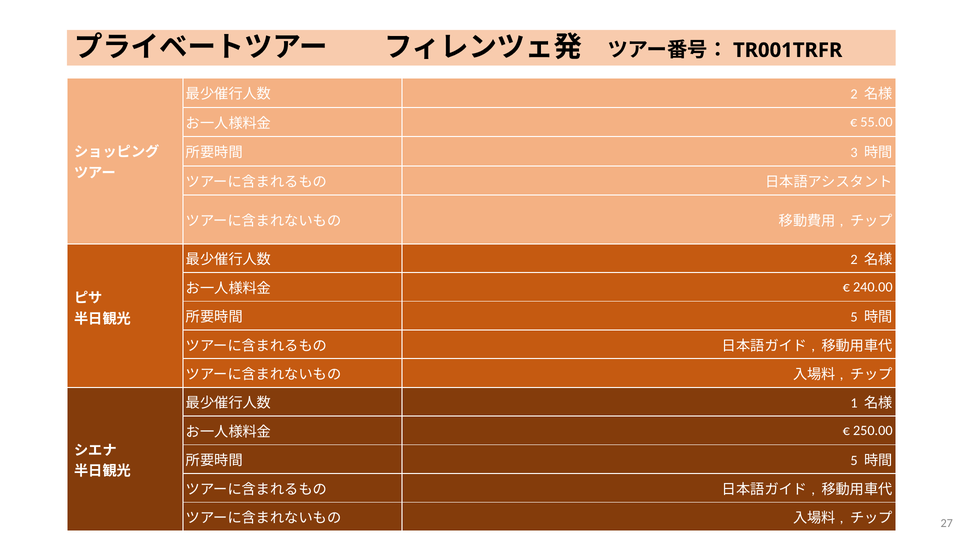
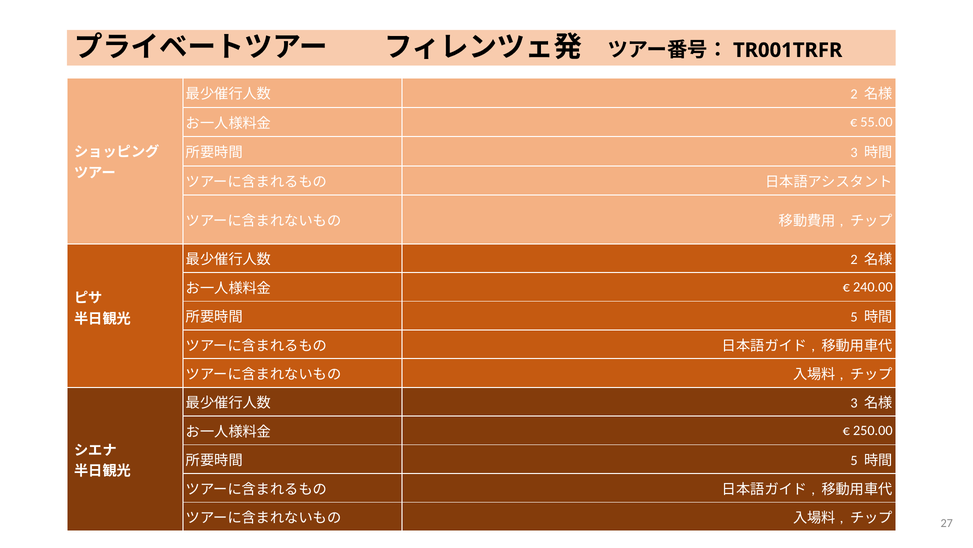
1: 1 -> 3 (854, 403)
